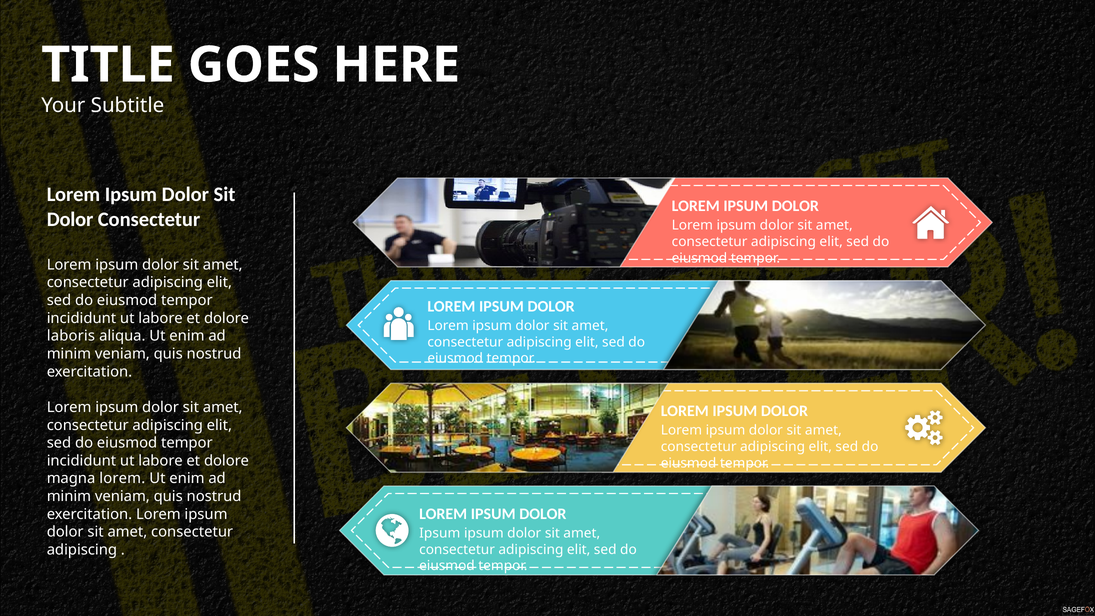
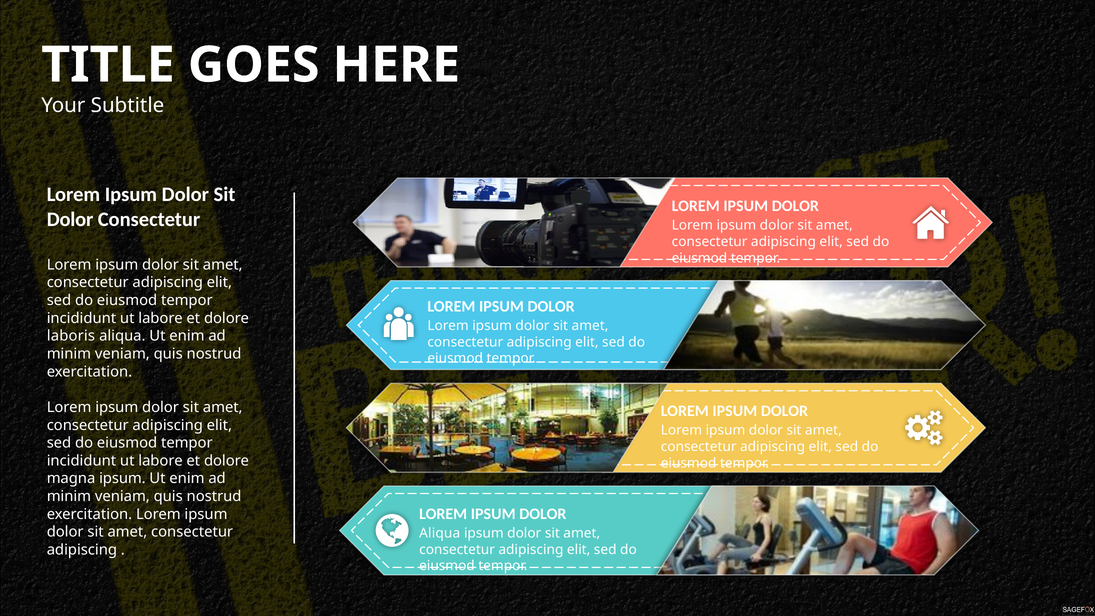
magna lorem: lorem -> ipsum (122, 479)
Ipsum: Ipsum -> Aliqua (440, 533)
